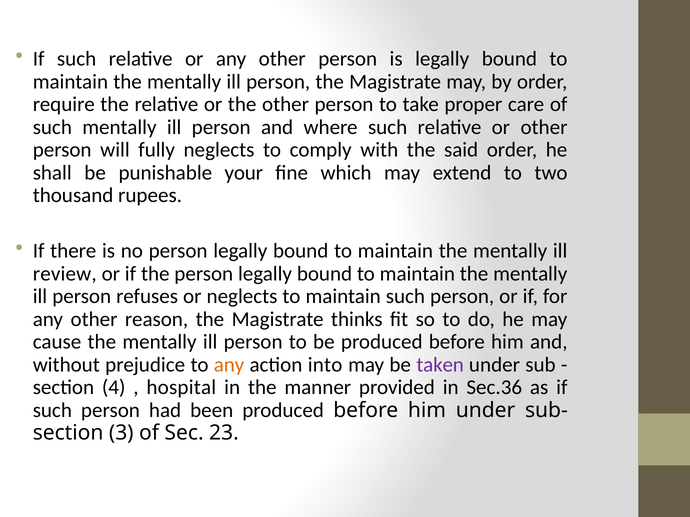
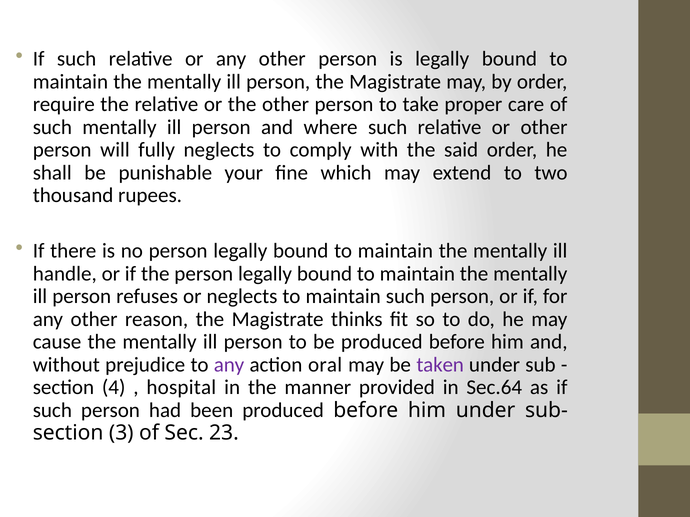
review: review -> handle (65, 274)
any colour: orange -> purple (229, 365)
into: into -> oral (325, 365)
Sec.36: Sec.36 -> Sec.64 (494, 388)
